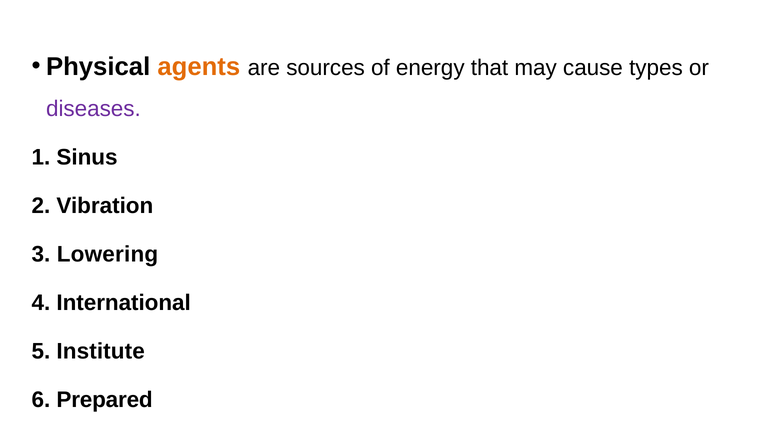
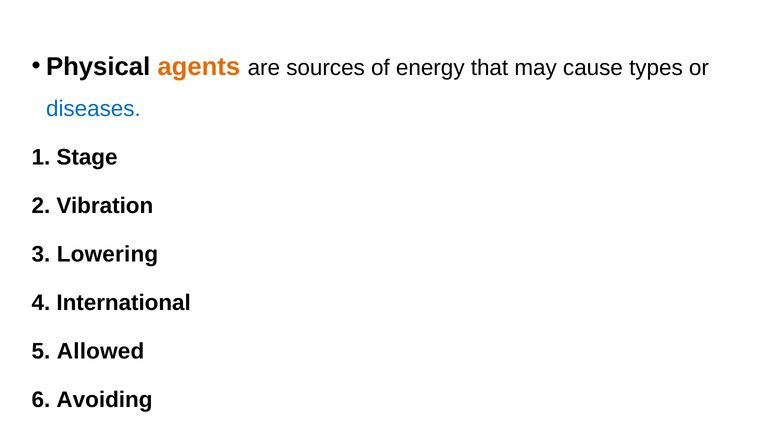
diseases colour: purple -> blue (93, 109)
Sinus: Sinus -> Stage (87, 157)
Institute: Institute -> Allowed (101, 351)
Prepared: Prepared -> Avoiding (104, 399)
